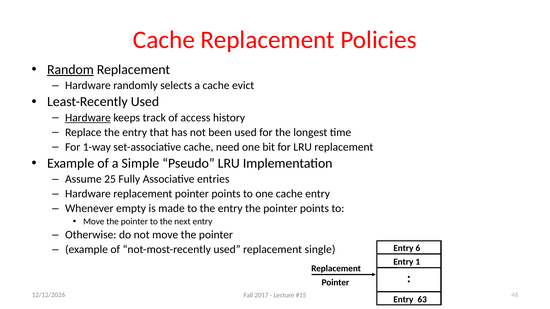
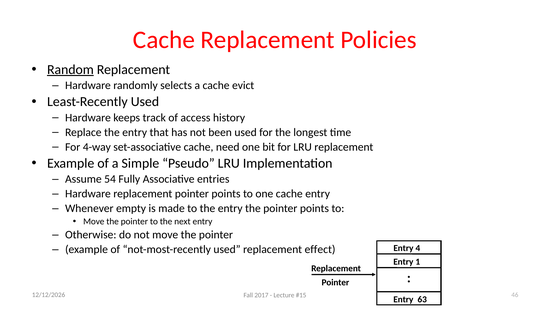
Hardware underline: present -> none (88, 118)
1-way: 1-way -> 4-way (97, 147)
25: 25 -> 54 (110, 179)
single: single -> effect (320, 250)
6: 6 -> 4 (418, 248)
